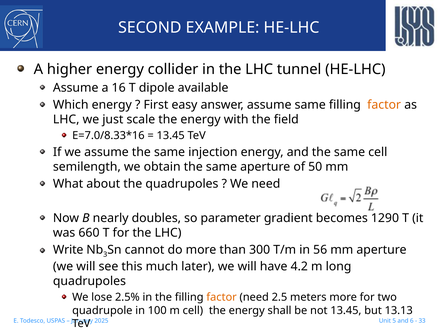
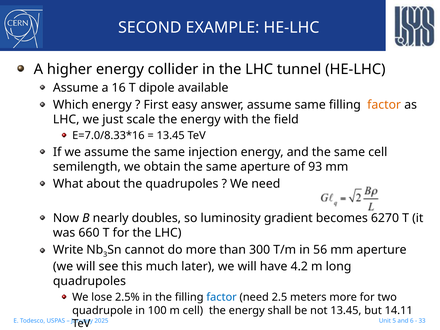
50: 50 -> 93 (315, 167)
parameter: parameter -> luminosity (231, 218)
1290: 1290 -> 6270 (385, 218)
factor colour: orange -> blue (222, 297)
13.13: 13.13 -> 14.11 (399, 310)
